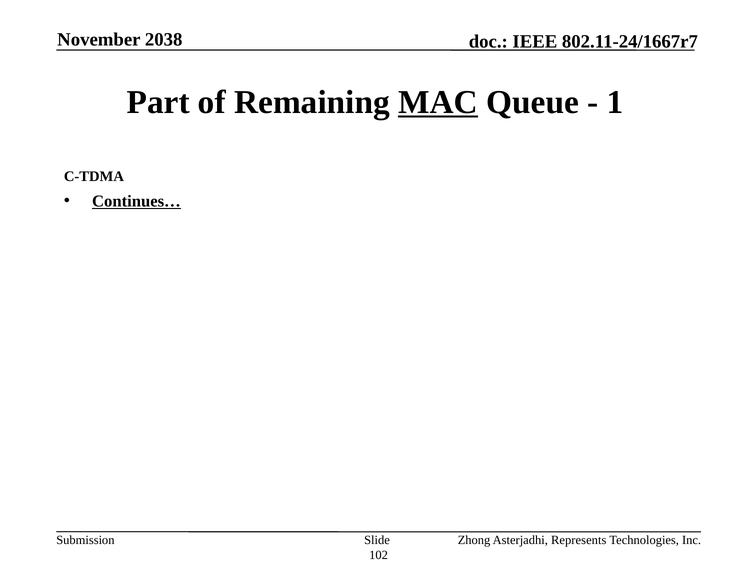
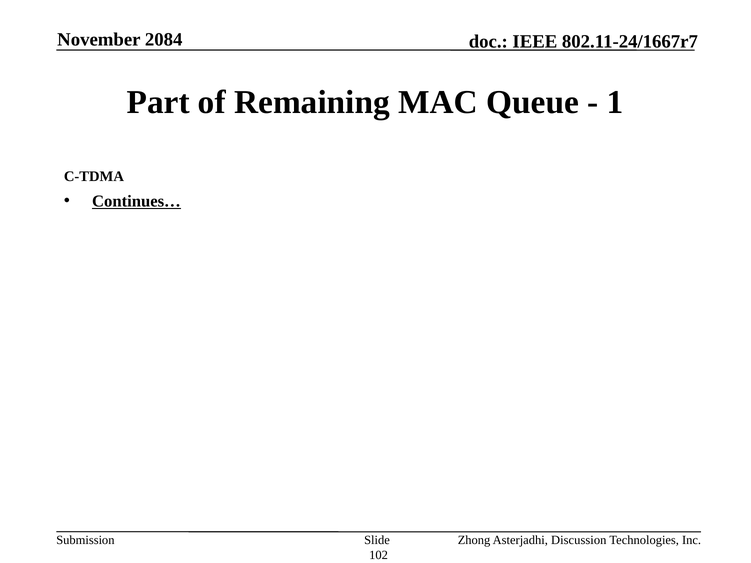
2038: 2038 -> 2084 (164, 40)
MAC underline: present -> none (438, 102)
Represents: Represents -> Discussion (579, 540)
